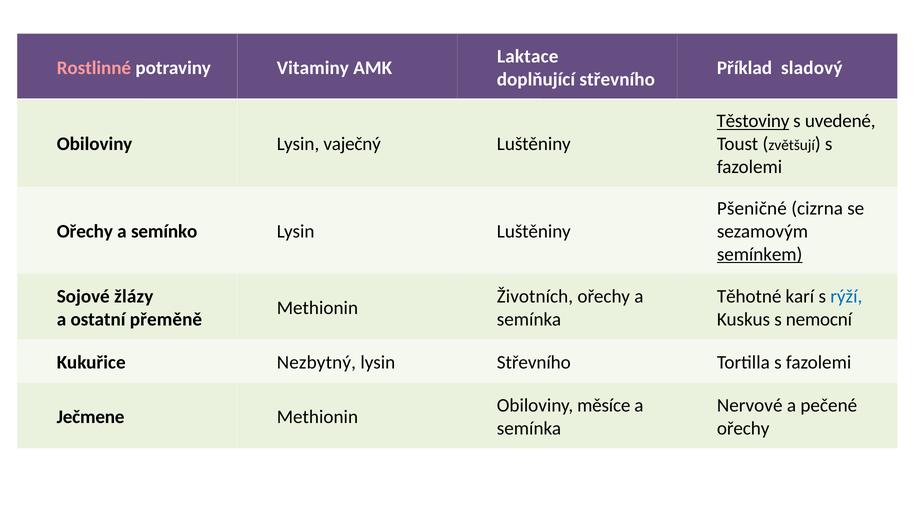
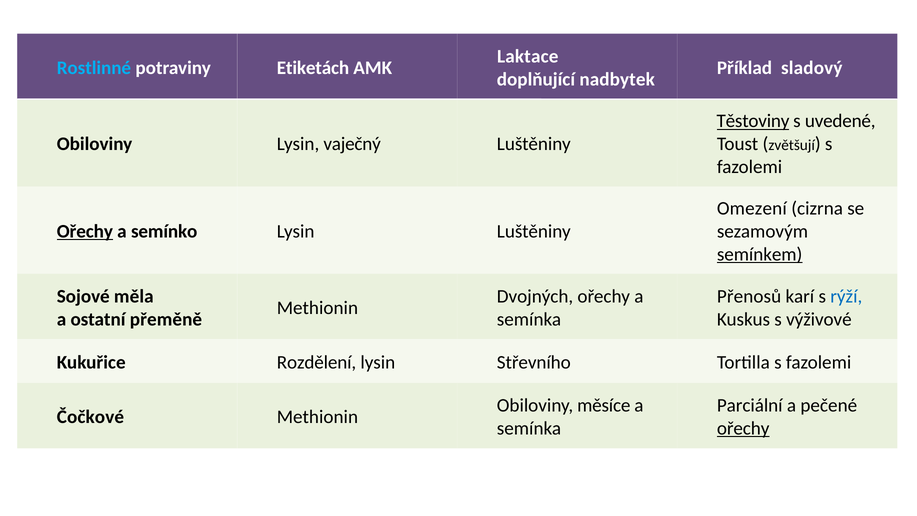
Rostlinné colour: pink -> light blue (94, 68)
Vitaminy: Vitaminy -> Etiketách (313, 68)
doplňující střevního: střevního -> nadbytek (617, 79)
Pšeničné: Pšeničné -> Omezení (752, 208)
Ořechy underline: none -> present (85, 231)
žlázy: žlázy -> měla (134, 296)
Životních: Životních -> Dvojných (535, 296)
Těhotné: Těhotné -> Přenosů (749, 296)
nemocní: nemocní -> výživové (819, 319)
Nezbytný: Nezbytný -> Rozdělení (317, 362)
Nervové: Nervové -> Parciální (750, 405)
Ječmene: Ječmene -> Čočkové (90, 417)
ořechy underline: none -> present (743, 428)
